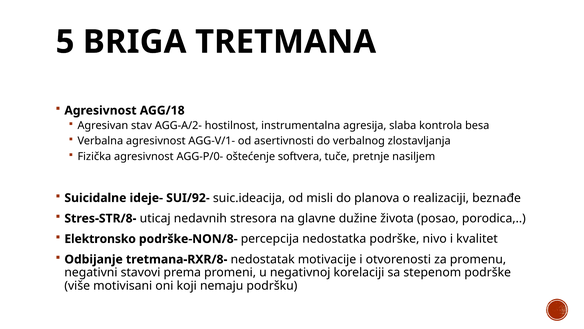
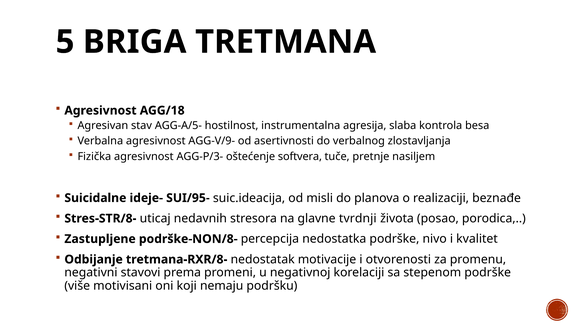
AGG-A/2-: AGG-A/2- -> AGG-A/5- (178, 125)
AGG-V/1-: AGG-V/1- -> AGG-V/9- (212, 141)
AGG-P/0-: AGG-P/0- -> AGG-P/3- (200, 156)
SUI/92-: SUI/92- -> SUI/95- (188, 198)
dužine: dužine -> tvrdnji (358, 218)
Elektronsko: Elektronsko -> Zastupljene (100, 239)
